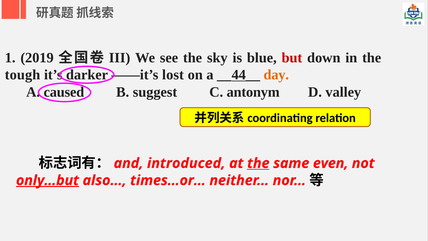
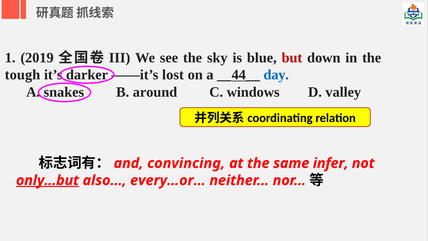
day colour: orange -> blue (276, 75)
caused: caused -> snakes (64, 92)
suggest: suggest -> around (155, 92)
antonym: antonym -> windows (253, 92)
introduced: introduced -> convincing (186, 163)
the underline: present -> none (258, 163)
even: even -> infer (331, 163)
times…or…: times…or… -> every…or… (168, 180)
